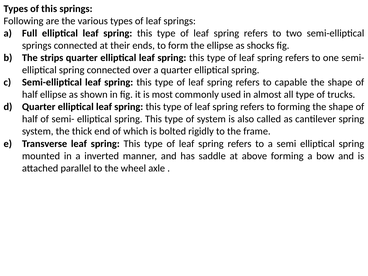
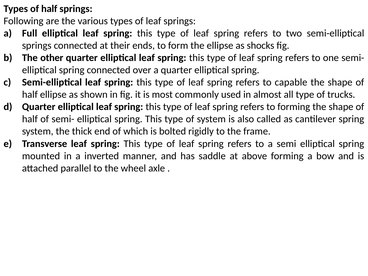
Types of this: this -> half (49, 9)
strips: strips -> other (52, 58)
